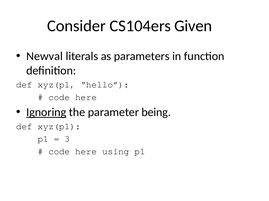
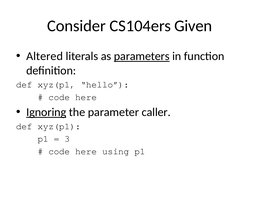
Newval: Newval -> Altered (45, 56)
parameters underline: none -> present (142, 56)
being: being -> caller (156, 113)
